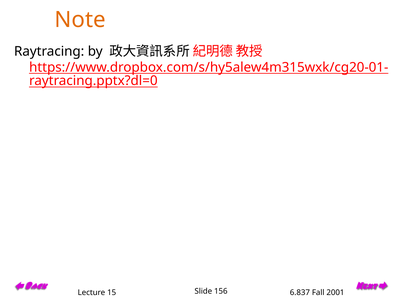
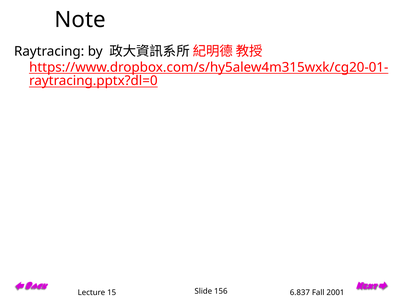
Note colour: orange -> black (80, 20)
